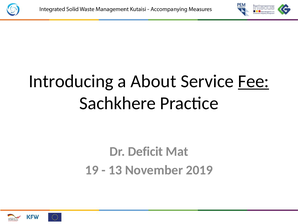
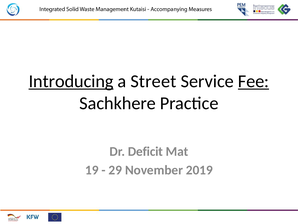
Introducing underline: none -> present (71, 81)
About: About -> Street (153, 81)
13: 13 -> 29 (115, 170)
